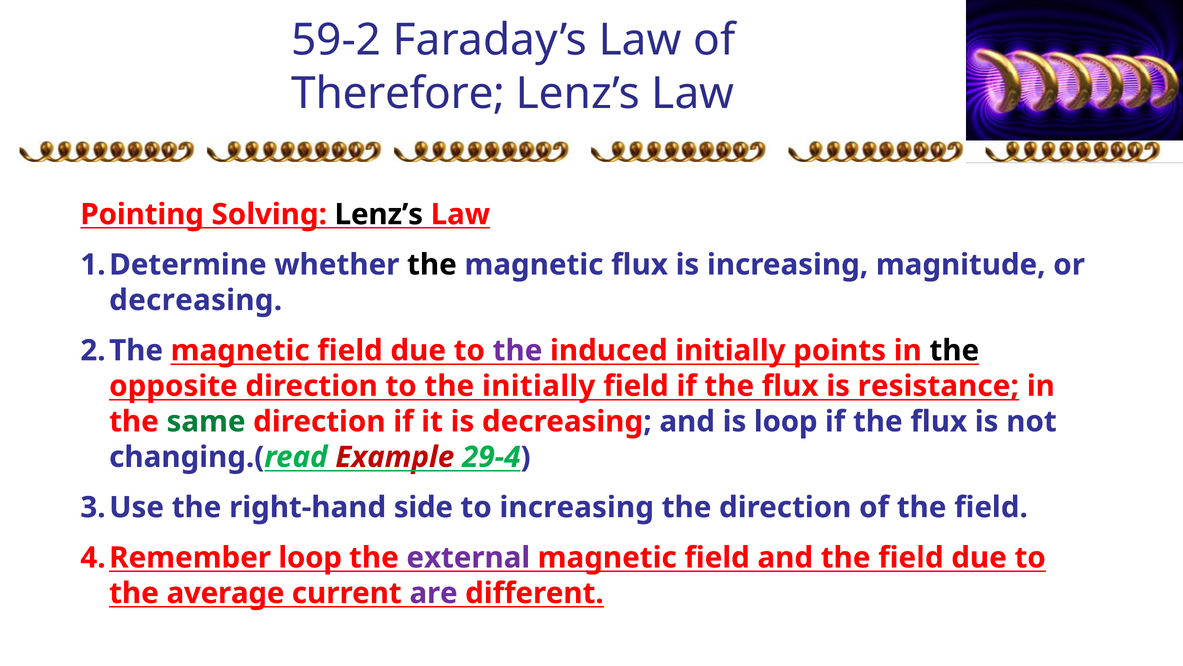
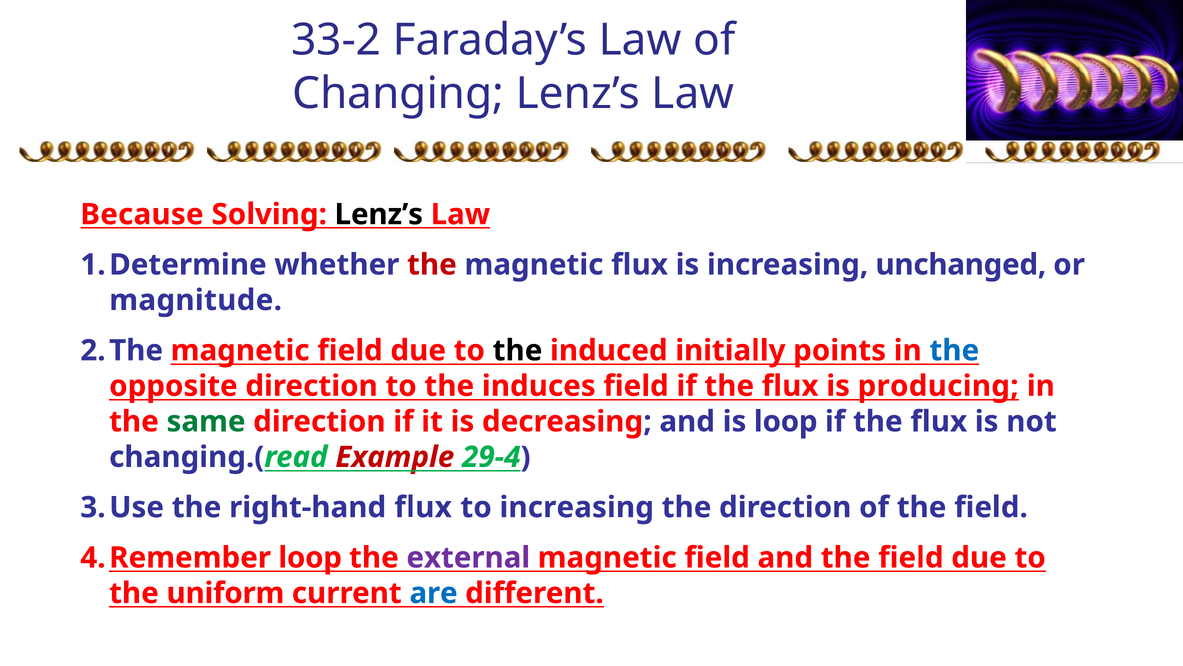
59-2: 59-2 -> 33-2 (336, 40)
Therefore: Therefore -> Changing (398, 94)
Pointing: Pointing -> Because (142, 214)
the colour: black -> red (432, 265)
magnitude: magnitude -> unchanged (961, 265)
decreasing: decreasing -> magnitude (196, 300)
the colour: purple -> black (518, 350)
the colour: black -> blue (954, 350)
the initially: initially -> induces (539, 386)
resistance: resistance -> producing (938, 386)
right-hand side: side -> flux (423, 507)
average: average -> uniform (225, 593)
are colour: purple -> blue (434, 593)
